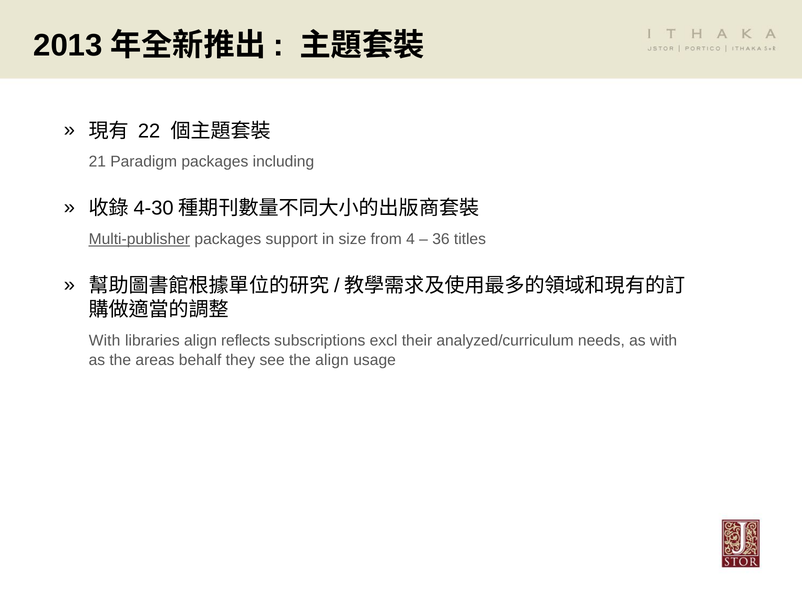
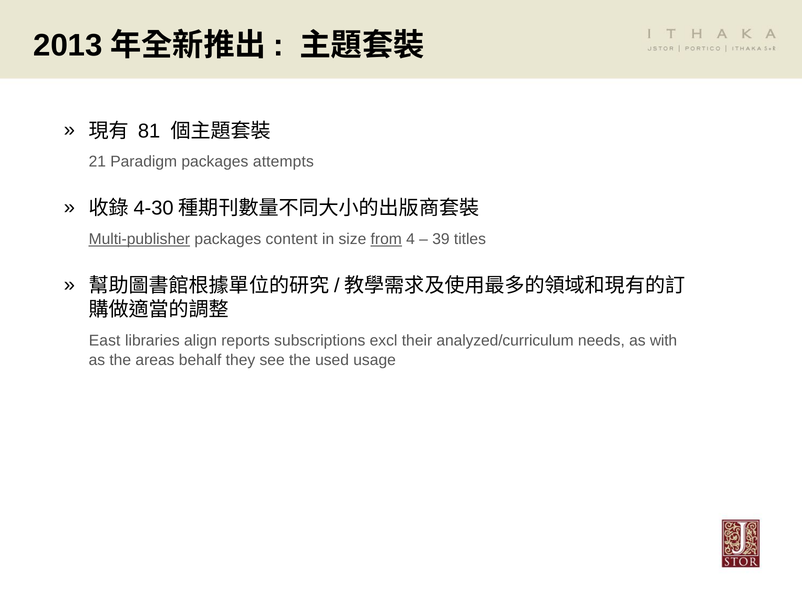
22: 22 -> 81 (149, 131)
including: including -> attempts (283, 162)
support: support -> content (292, 239)
from underline: none -> present (386, 239)
36: 36 -> 39 (441, 239)
With: With -> East (105, 341)
reflects: reflects -> reports (246, 341)
the align: align -> used (332, 360)
